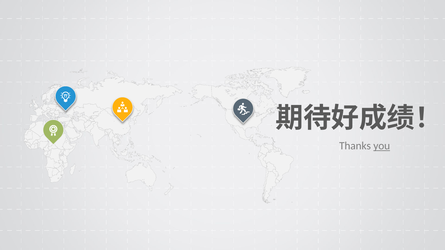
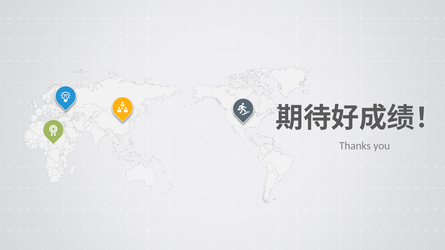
you underline: present -> none (382, 146)
